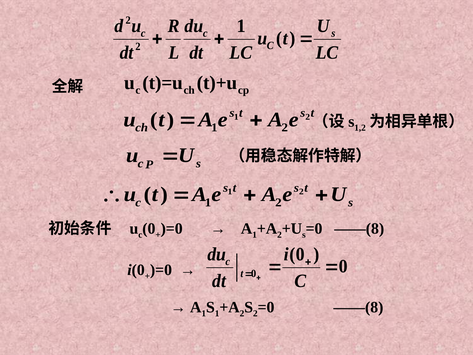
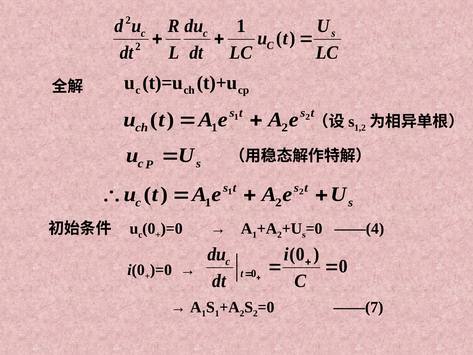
——(8: ——(8 -> ——(4 (359, 228)
——(8: ——(8 -> ——(7 (358, 307)
